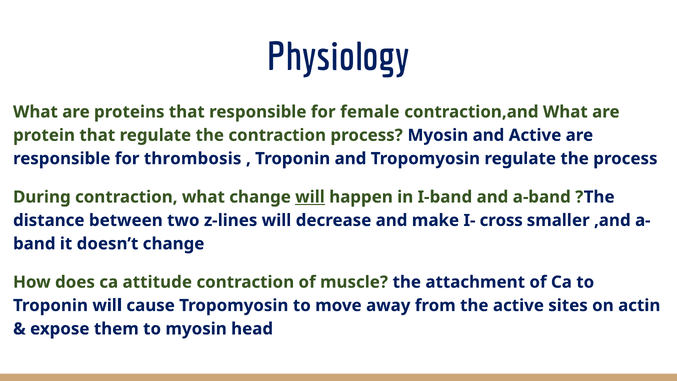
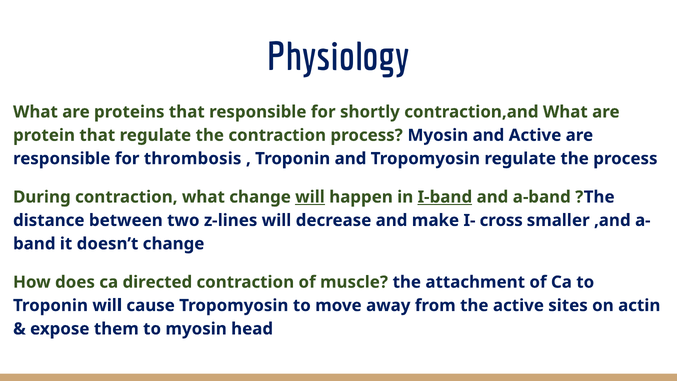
female: female -> shortly (370, 112)
I-band underline: none -> present (445, 197)
attitude: attitude -> directed (157, 282)
